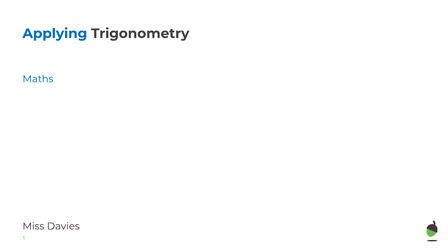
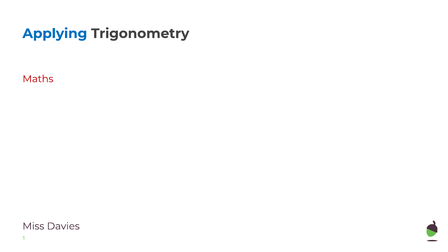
Maths colour: blue -> red (38, 79)
